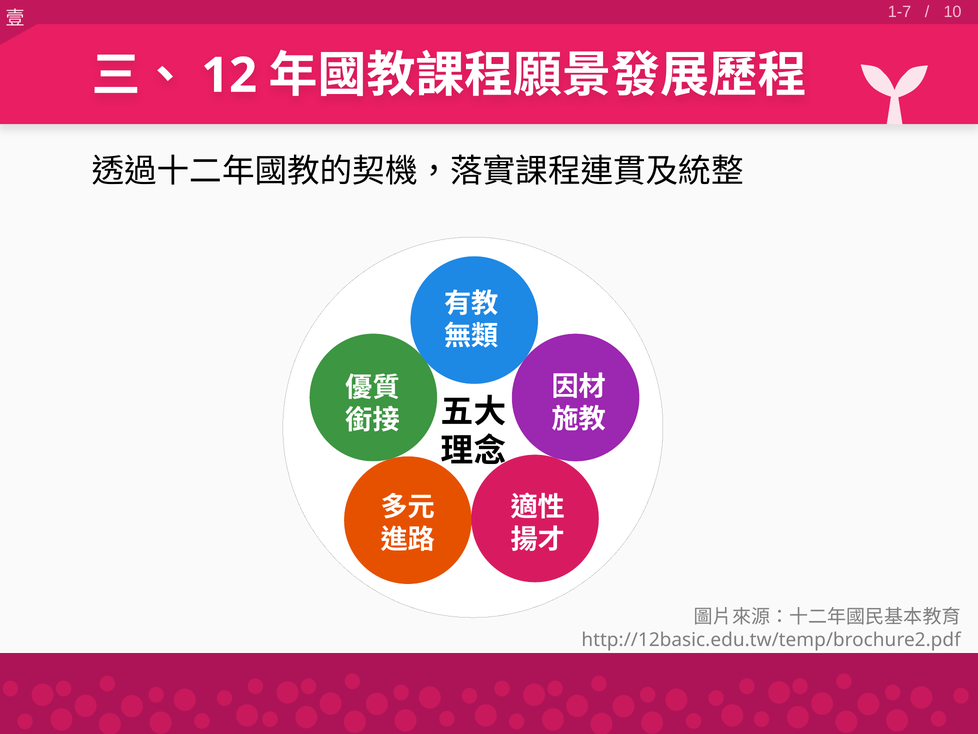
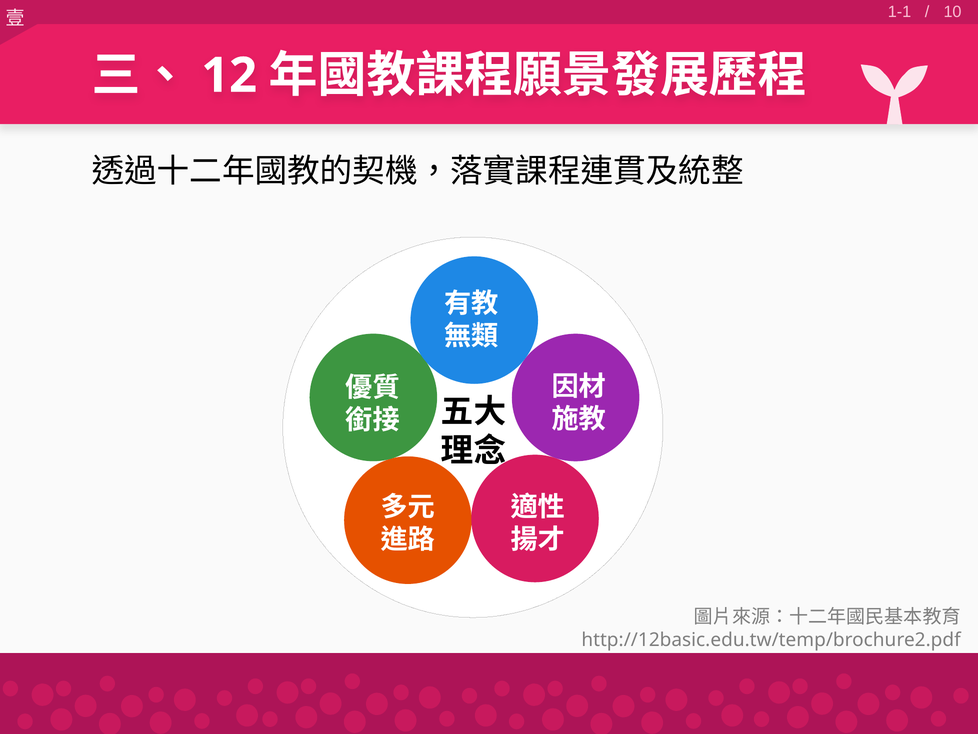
1-7: 1-7 -> 1-1 (900, 12)
